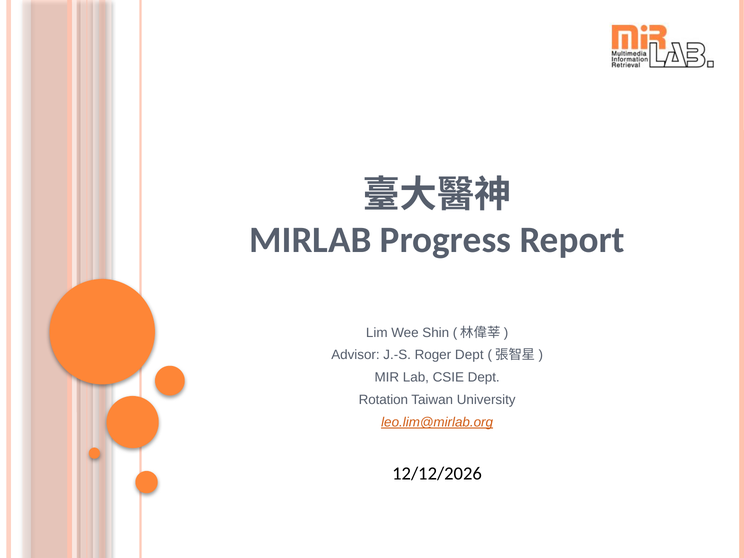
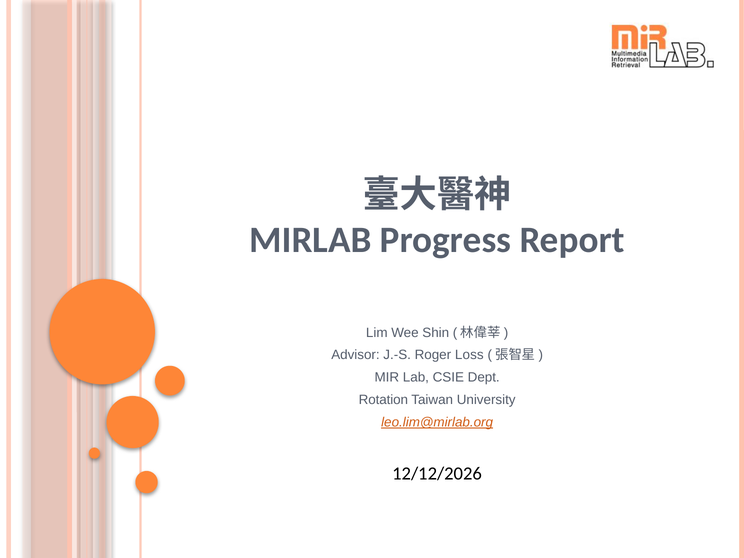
Roger Dept: Dept -> Loss (469, 355)
